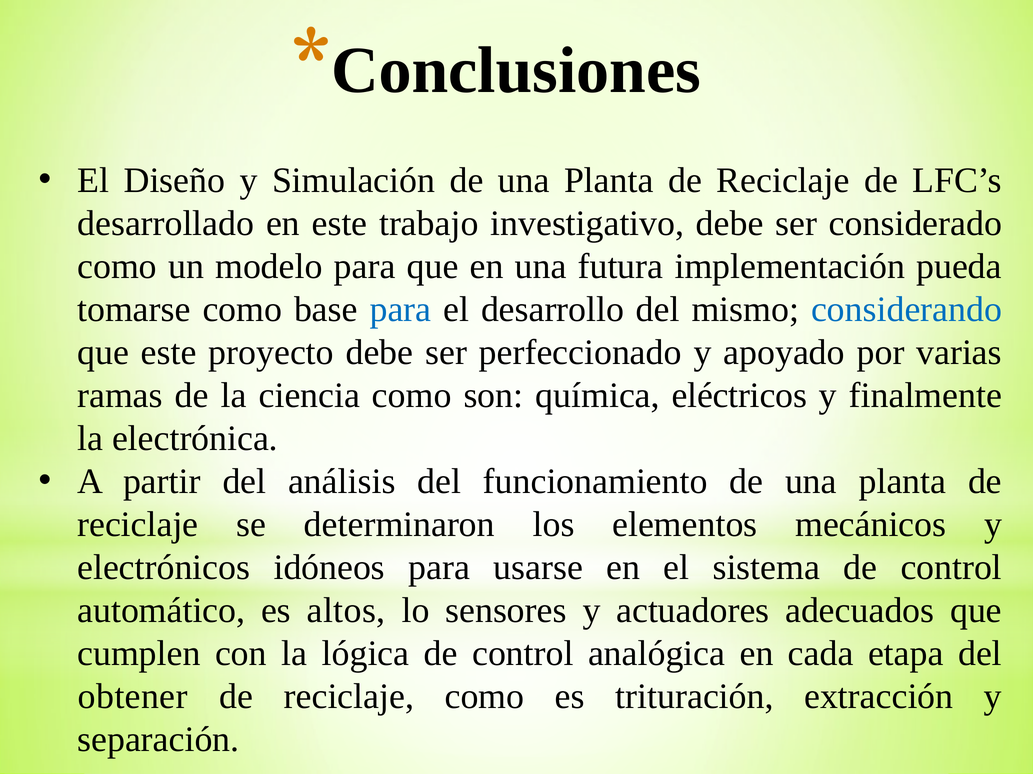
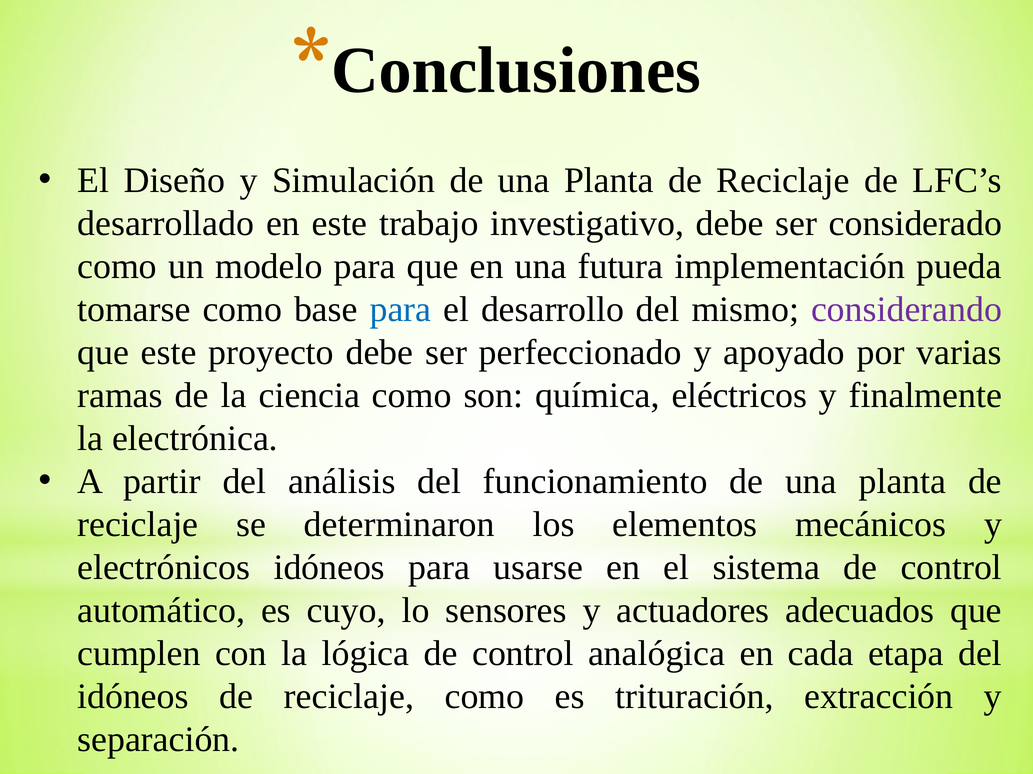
considerando colour: blue -> purple (906, 310)
altos: altos -> cuyo (346, 611)
obtener: obtener -> idóneos (133, 697)
